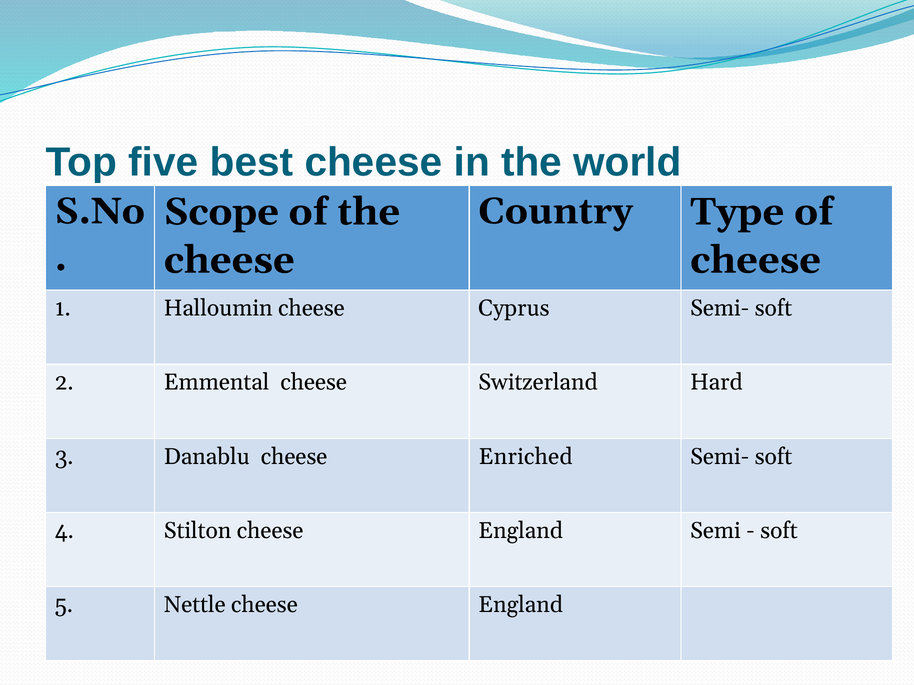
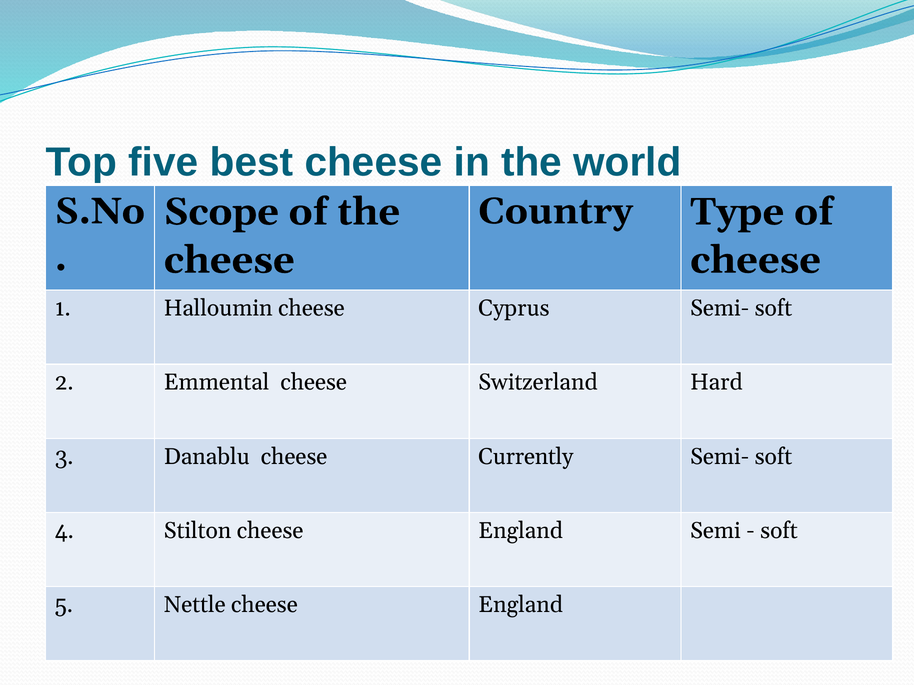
Enriched: Enriched -> Currently (526, 457)
